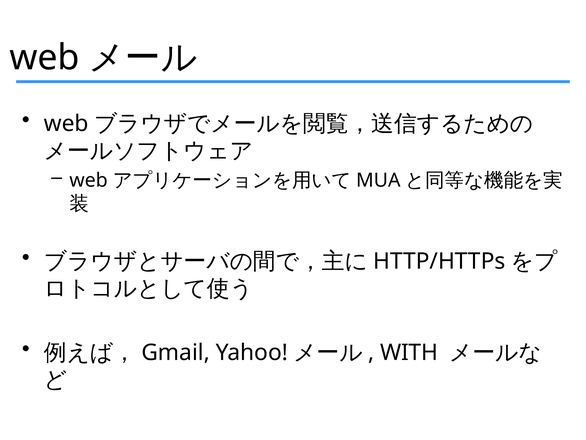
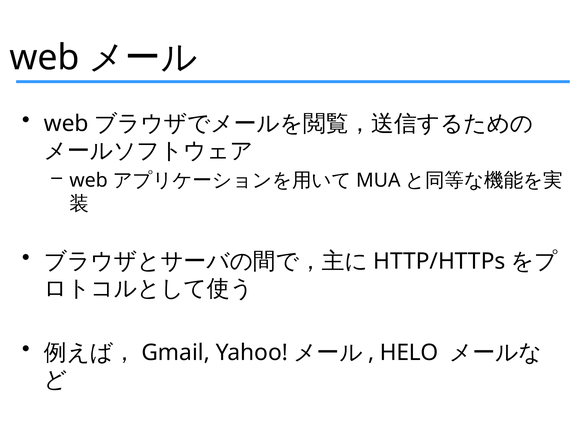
WITH: WITH -> HELO (409, 352)
